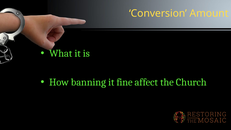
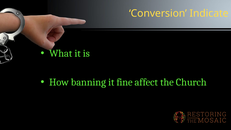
Amount: Amount -> Indicate (209, 13)
